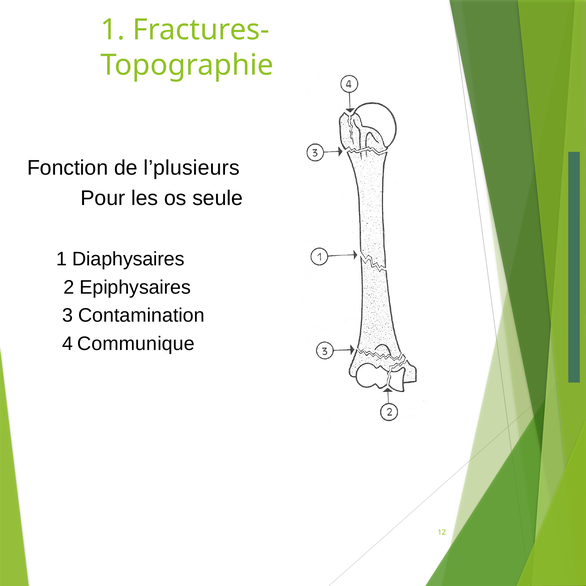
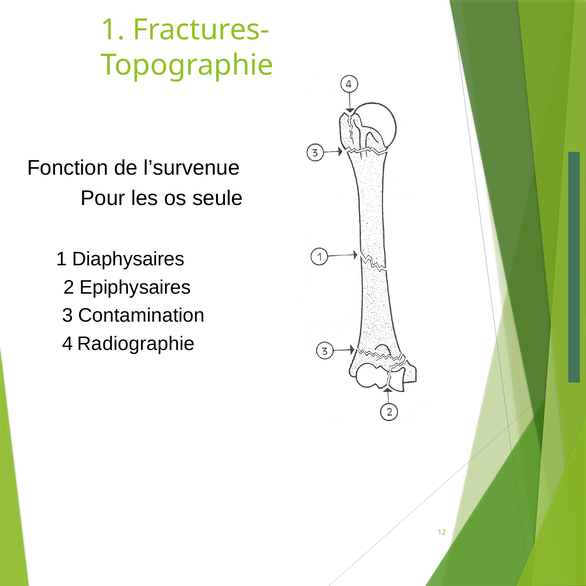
l’plusieurs: l’plusieurs -> l’survenue (192, 168)
Communique: Communique -> Radiographie (136, 344)
